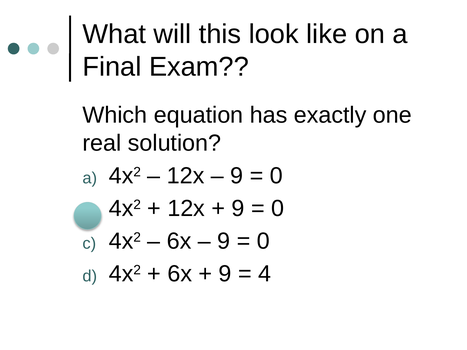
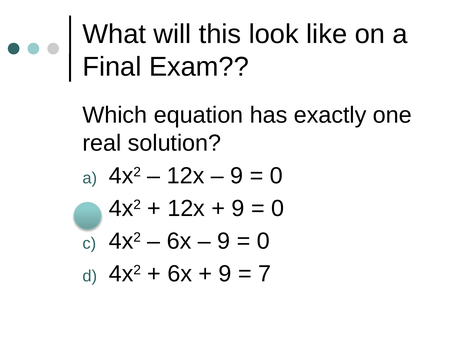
4: 4 -> 7 (265, 274)
